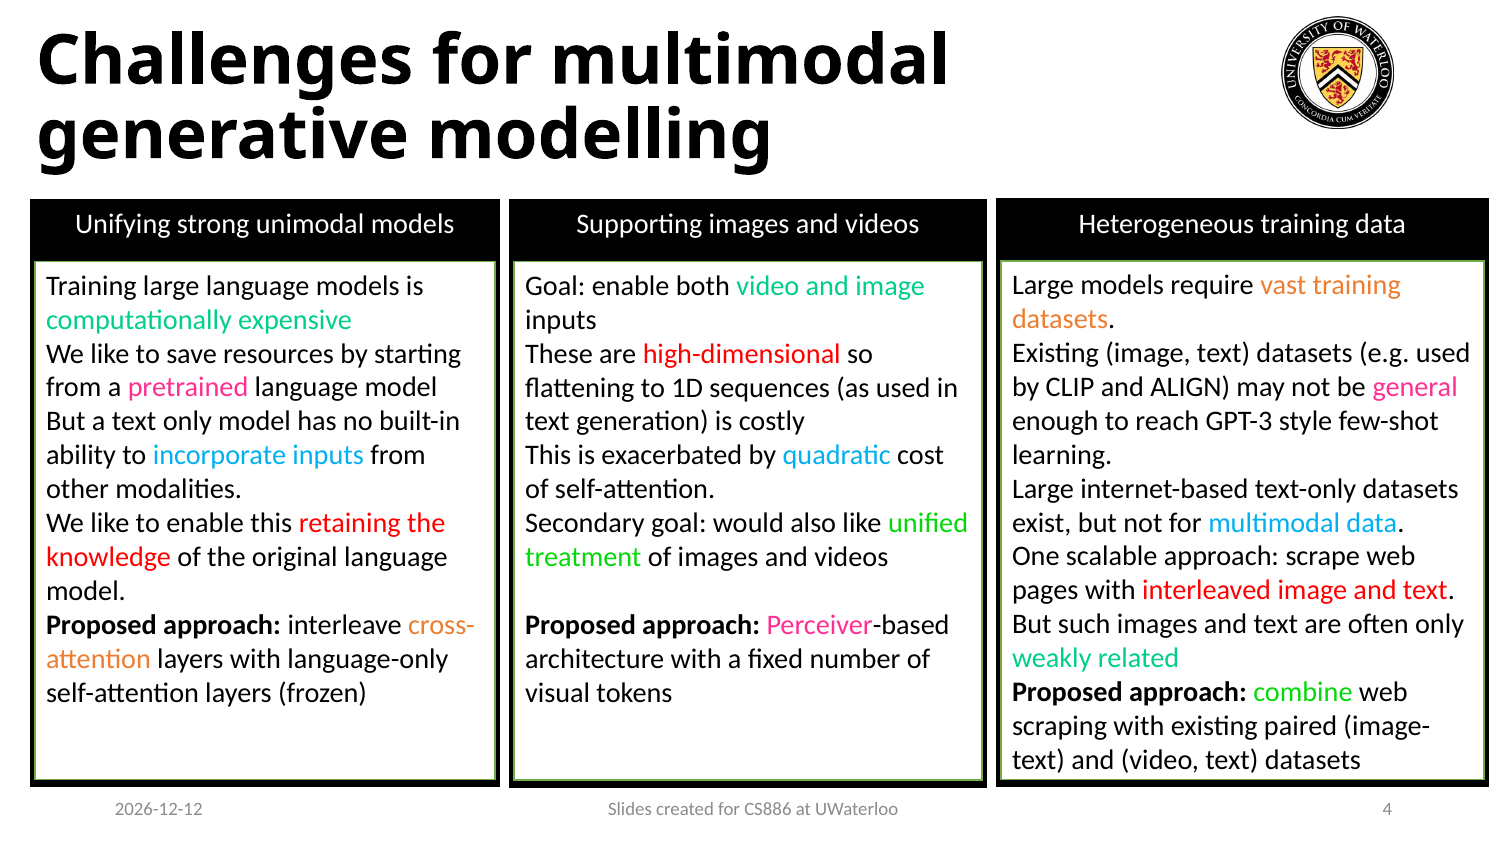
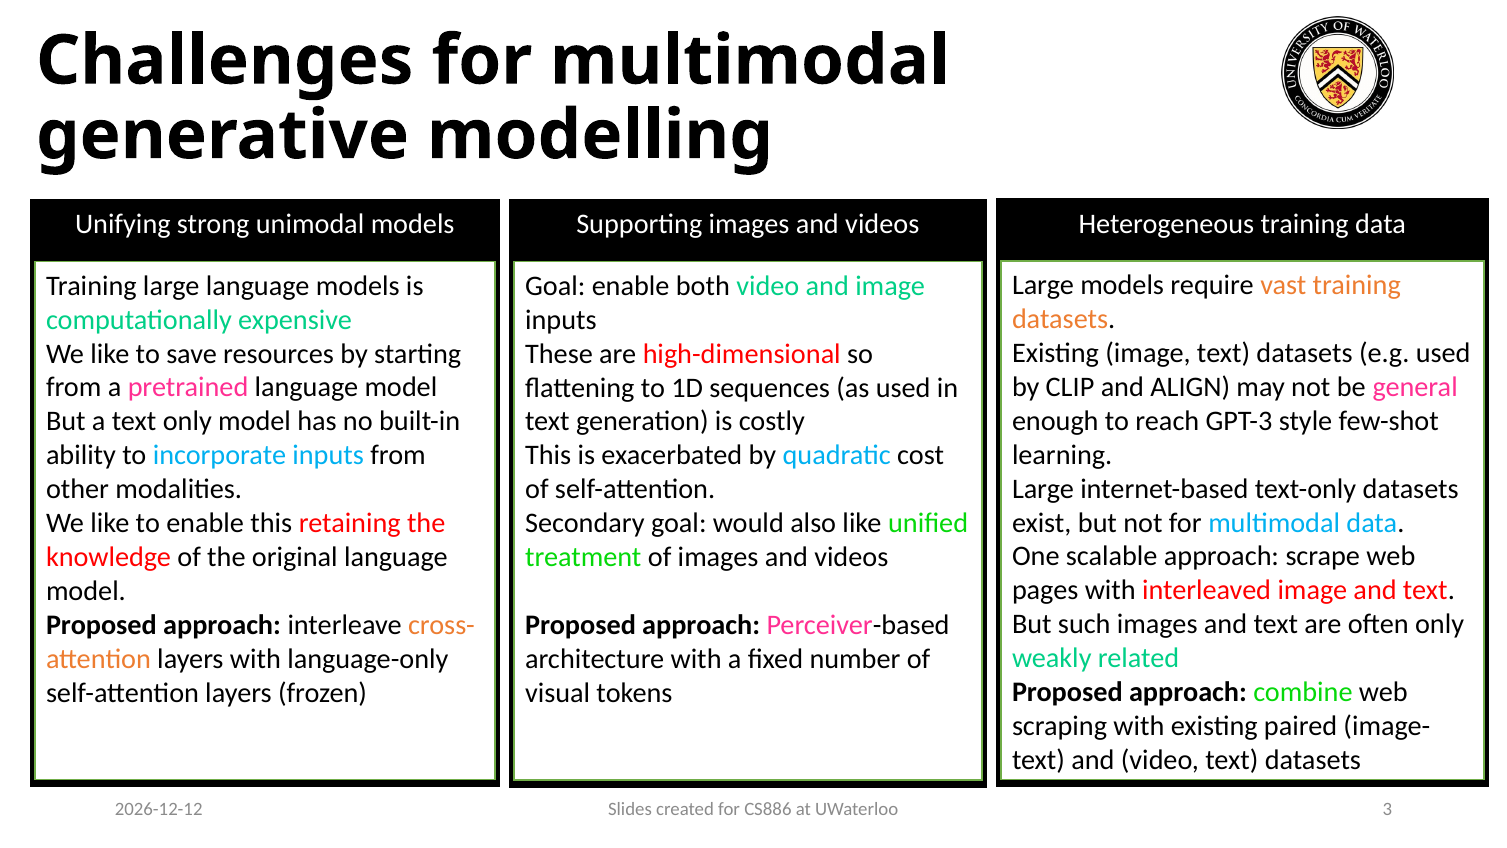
4: 4 -> 3 (1387, 809)
